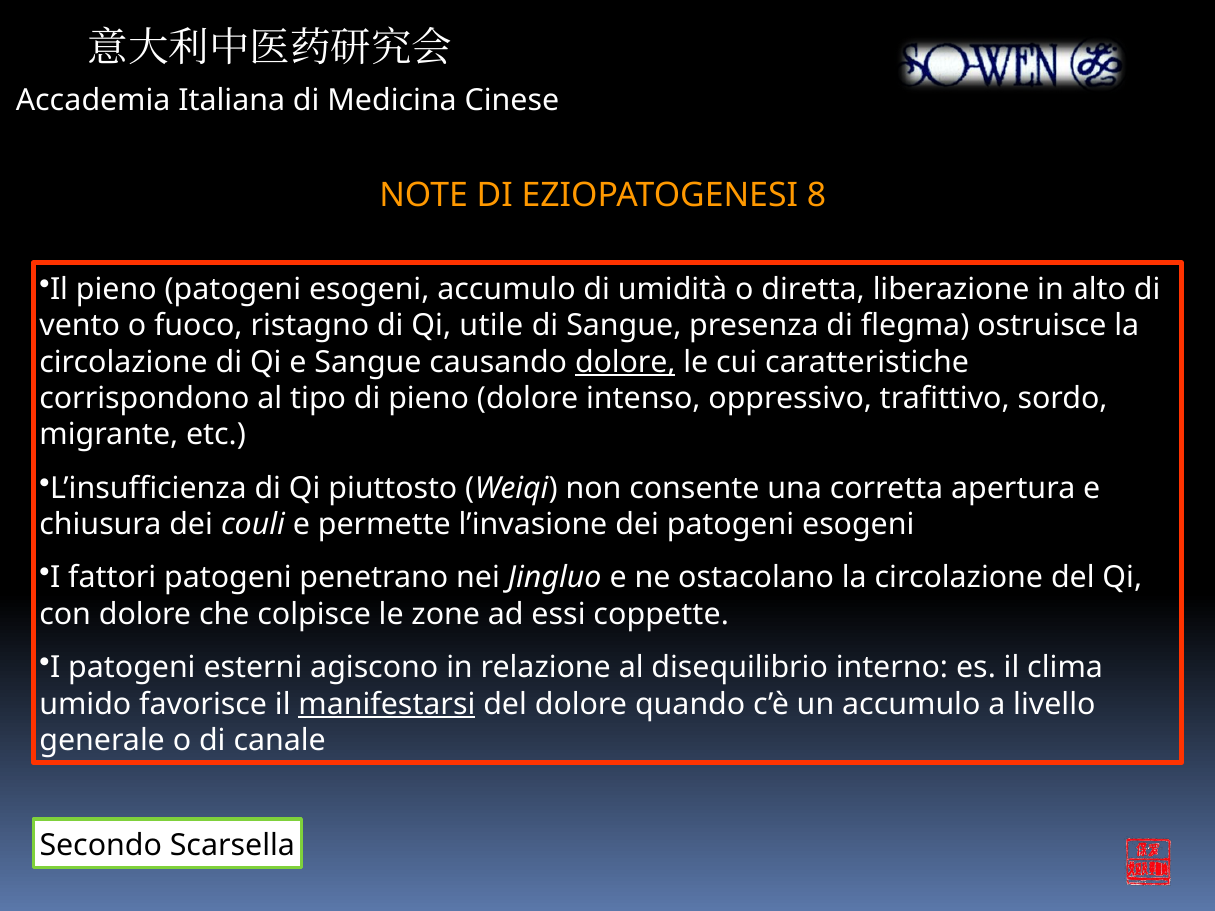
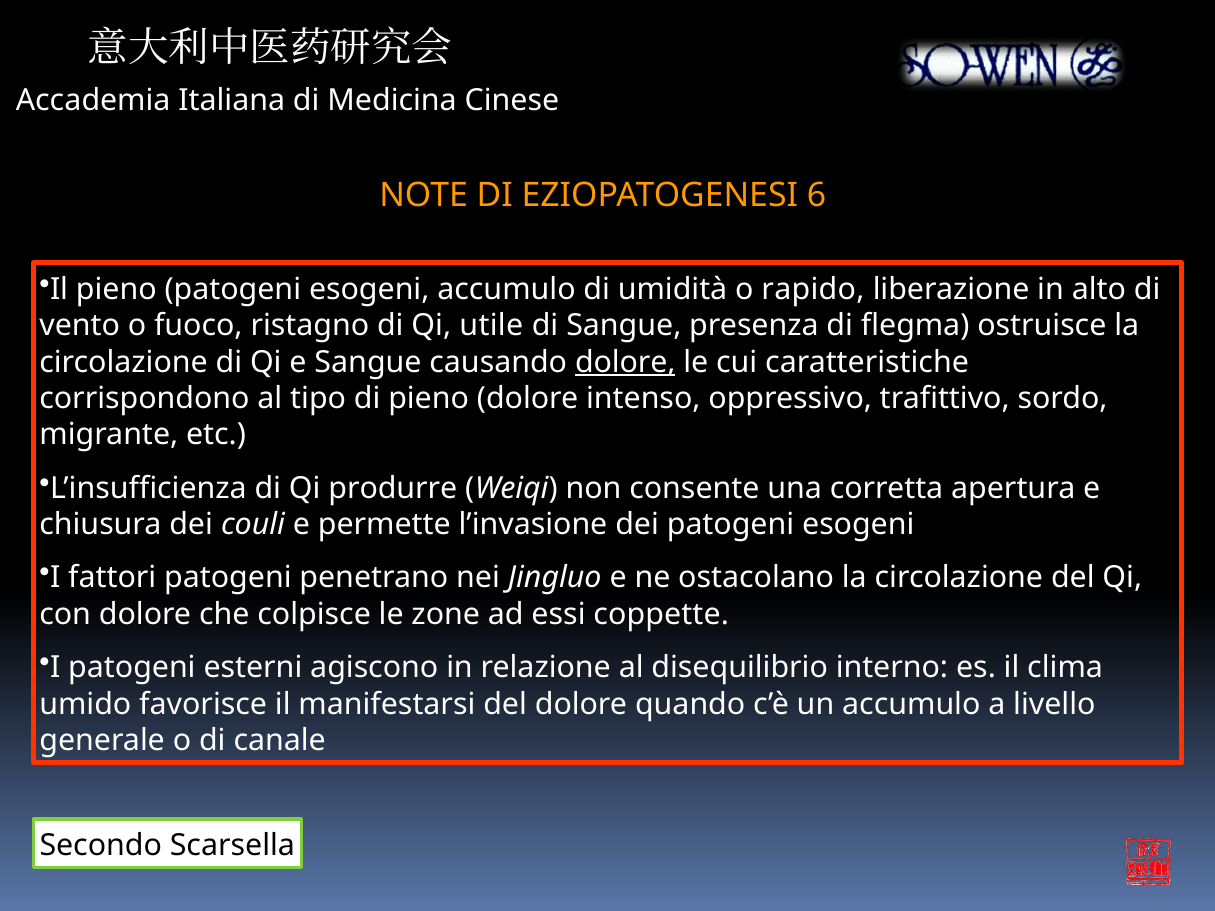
8: 8 -> 6 (817, 196)
diretta: diretta -> rapido (813, 289)
piuttosto: piuttosto -> produrre (393, 488)
manifestarsi underline: present -> none (387, 704)
